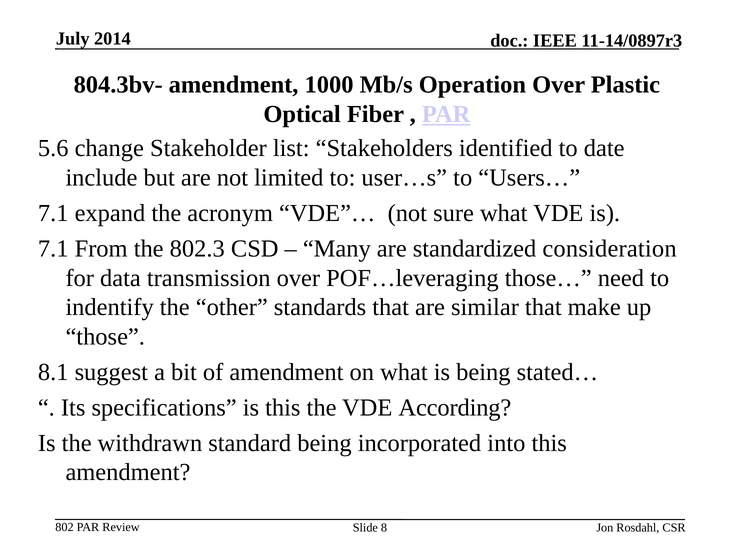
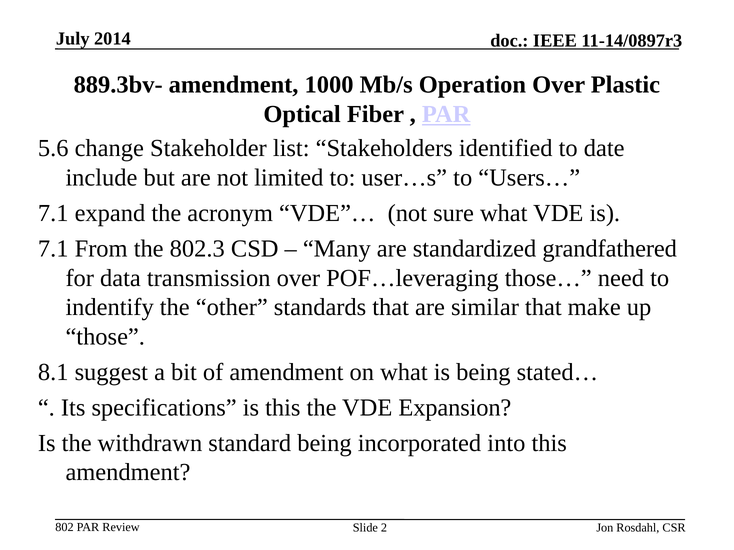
804.3bv-: 804.3bv- -> 889.3bv- (118, 85)
consideration: consideration -> grandfathered (610, 249)
According: According -> Expansion (455, 408)
8: 8 -> 2 (384, 528)
